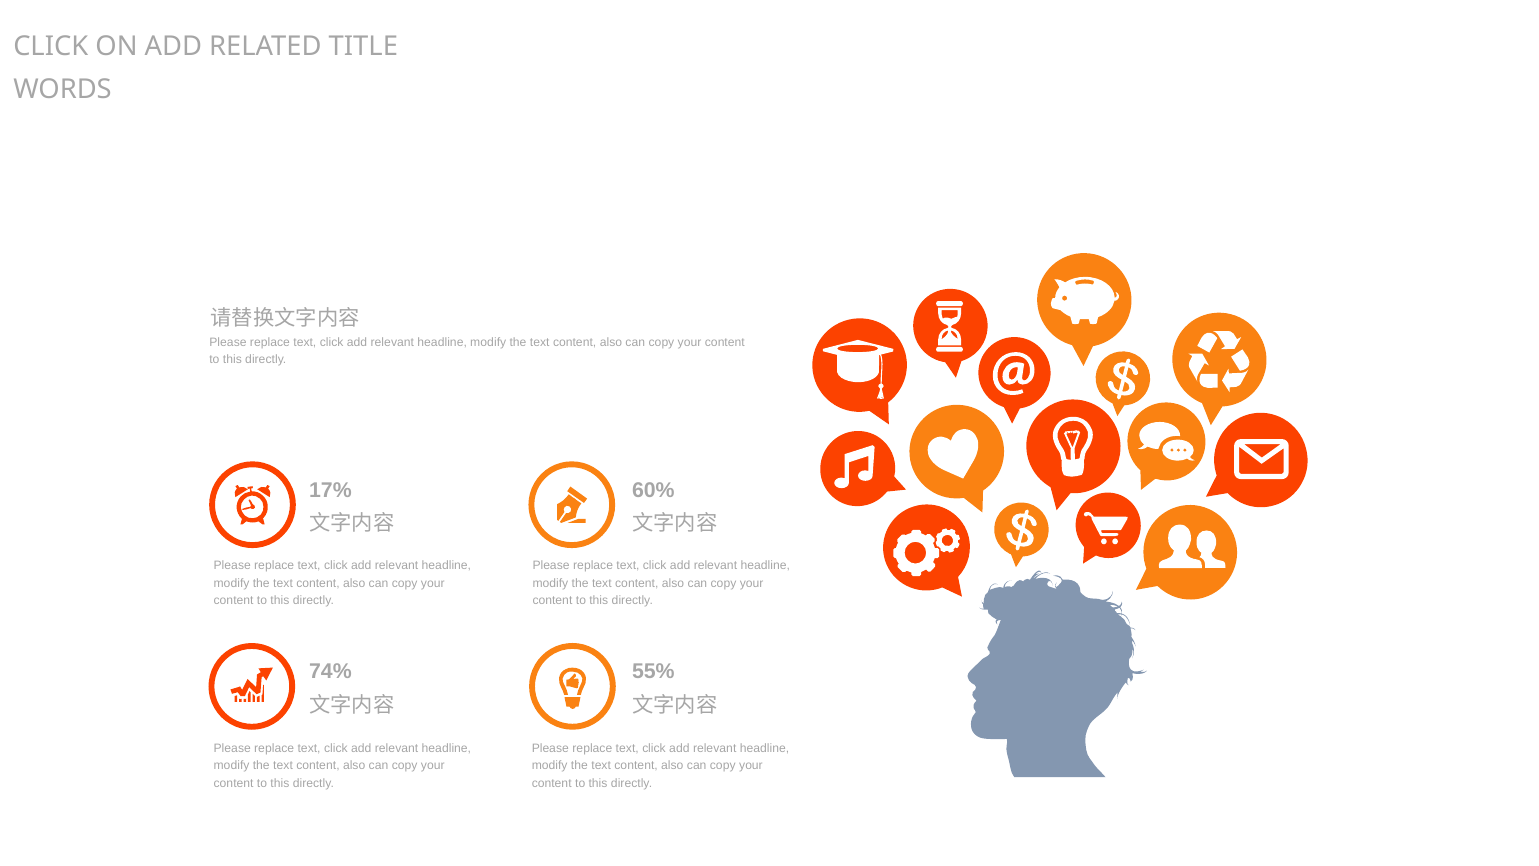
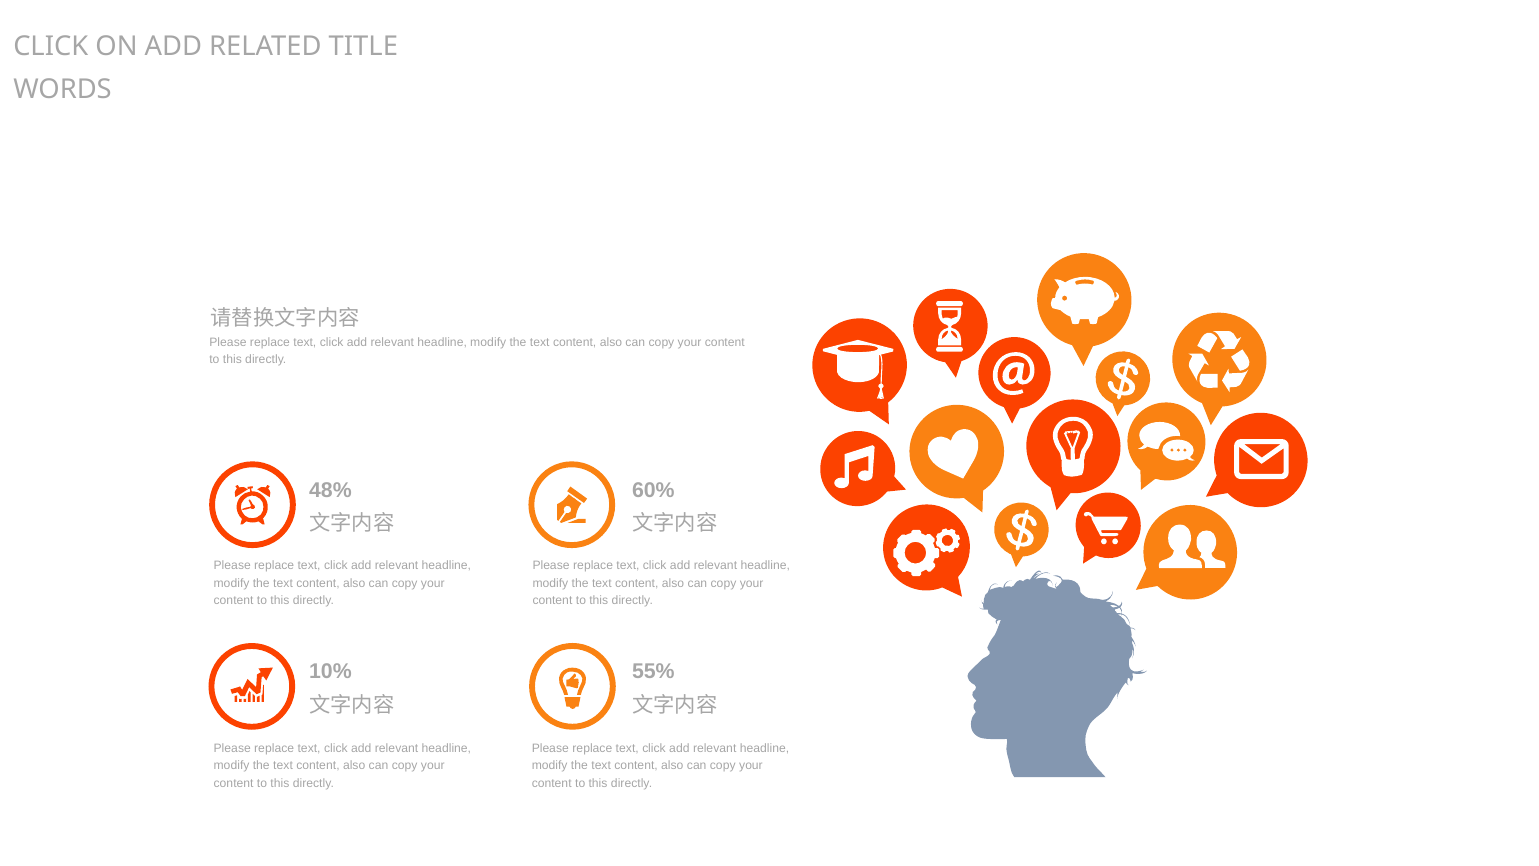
17%: 17% -> 48% (330, 491)
74%: 74% -> 10% (330, 671)
